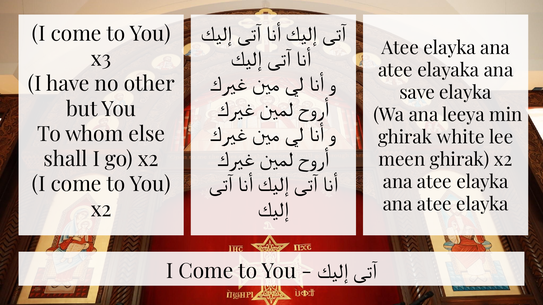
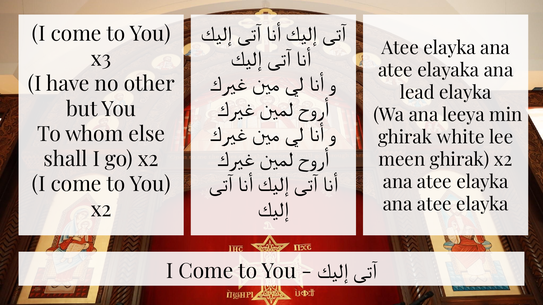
save: save -> lead (417, 93)
